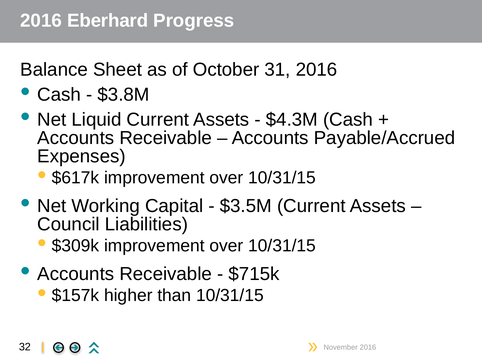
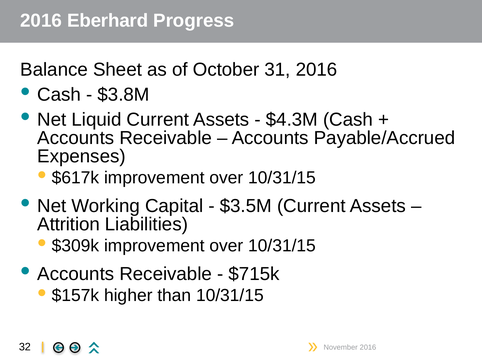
Council: Council -> Attrition (69, 224)
